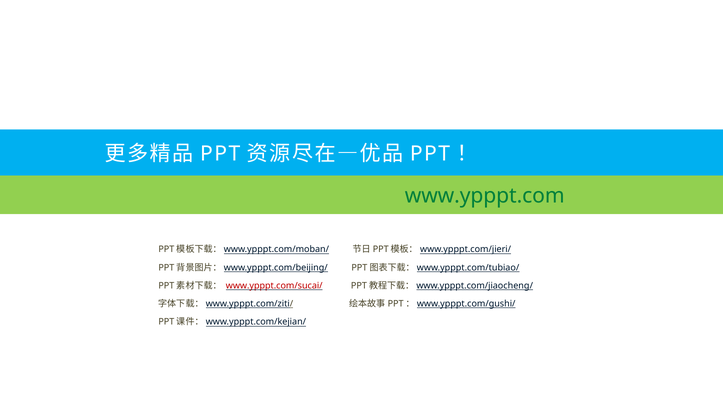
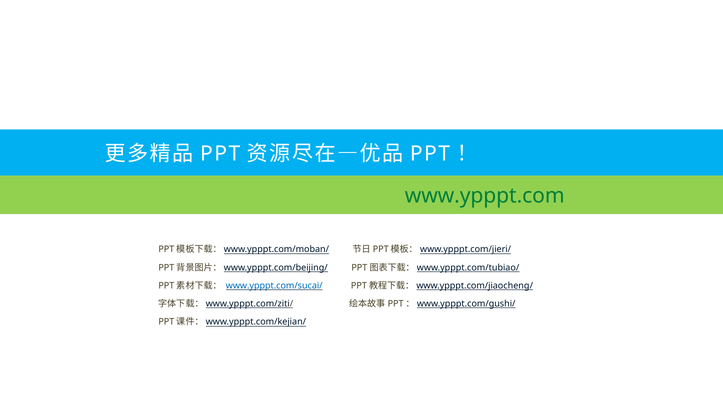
www.ypppt.com/sucai/ colour: red -> blue (274, 285)
